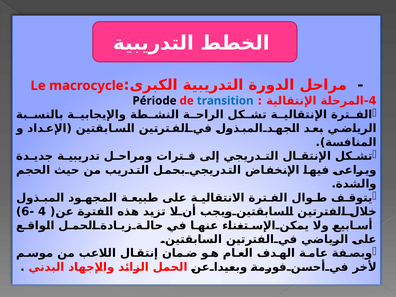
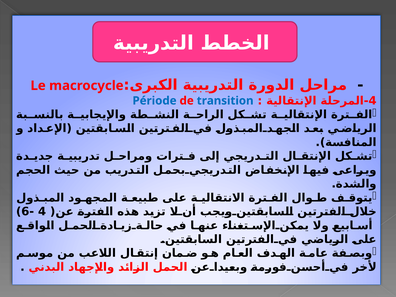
Période colour: black -> blue (155, 101)
